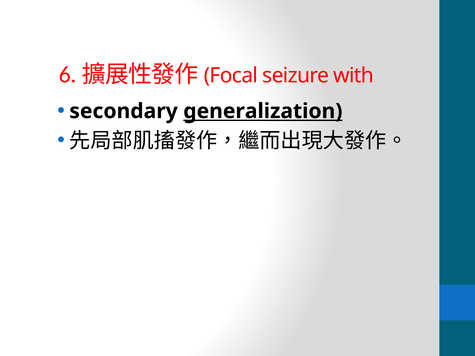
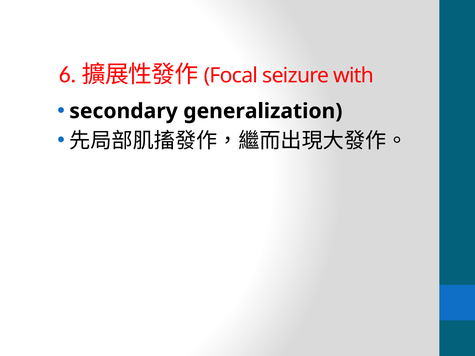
generalization underline: present -> none (263, 111)
